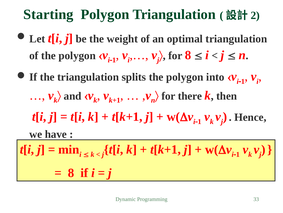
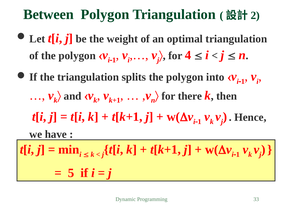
Starting: Starting -> Between (48, 14)
for 8: 8 -> 4 (188, 55)
8: 8 -> 5 (71, 172)
